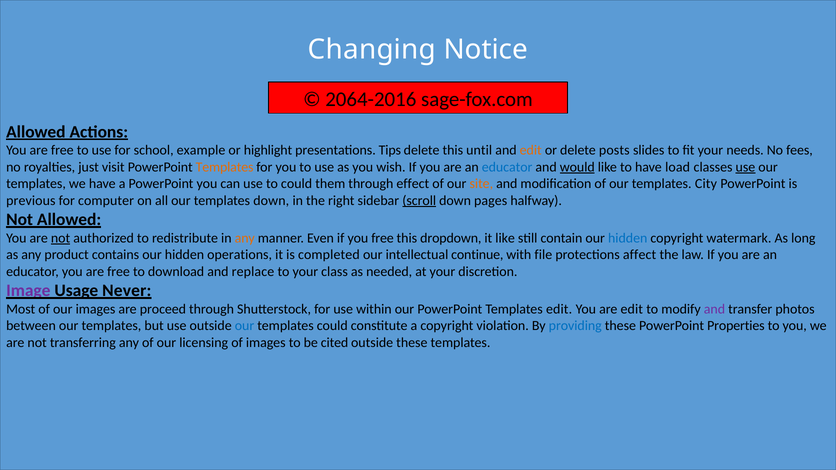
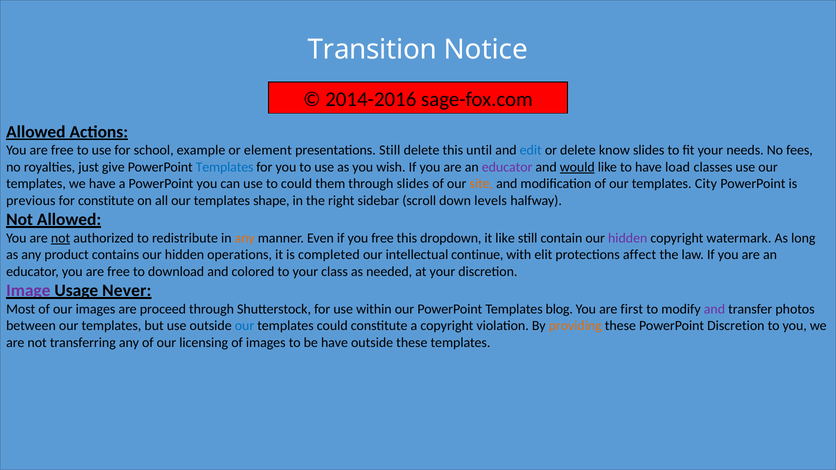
Changing: Changing -> Transition (372, 49)
2064-2016: 2064-2016 -> 2014-2016 (371, 99)
highlight: highlight -> element (268, 150)
presentations Tips: Tips -> Still (390, 150)
edit colour: orange -> blue (531, 150)
posts: posts -> know (614, 150)
visit: visit -> give (113, 167)
Templates colour: orange -> blue (225, 167)
educator colour: blue -> purple (507, 167)
use underline: present -> none (745, 167)
through effect: effect -> slides (413, 184)
for computer: computer -> constitute (106, 201)
templates down: down -> shape (271, 201)
scroll underline: present -> none (419, 201)
pages: pages -> levels (491, 201)
hidden colour: blue -> purple (628, 238)
file: file -> elit (543, 255)
replace: replace -> colored (253, 272)
Templates edit: edit -> blog (559, 309)
are edit: edit -> first (632, 309)
providing colour: blue -> orange (575, 326)
PowerPoint Properties: Properties -> Discretion (736, 326)
be cited: cited -> have (334, 343)
